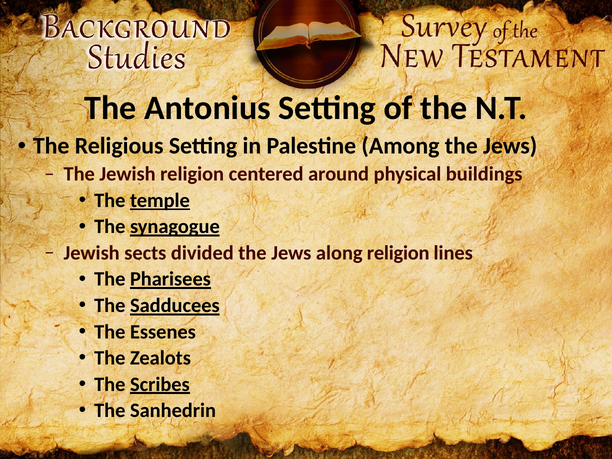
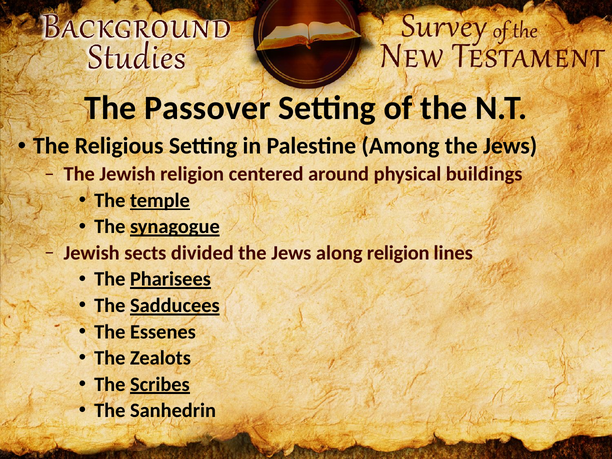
Antonius: Antonius -> Passover (207, 108)
